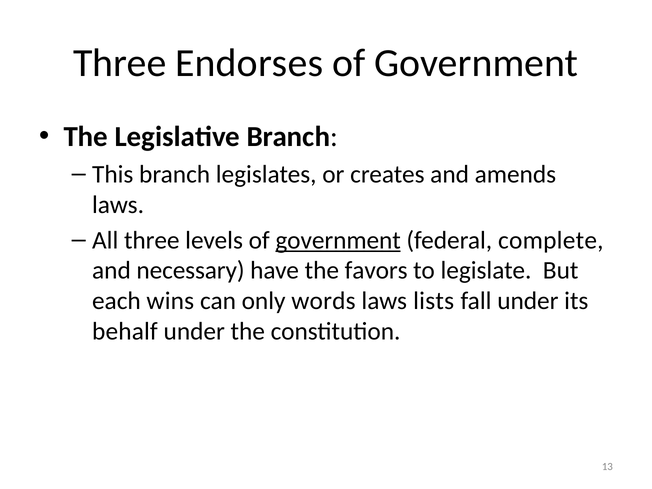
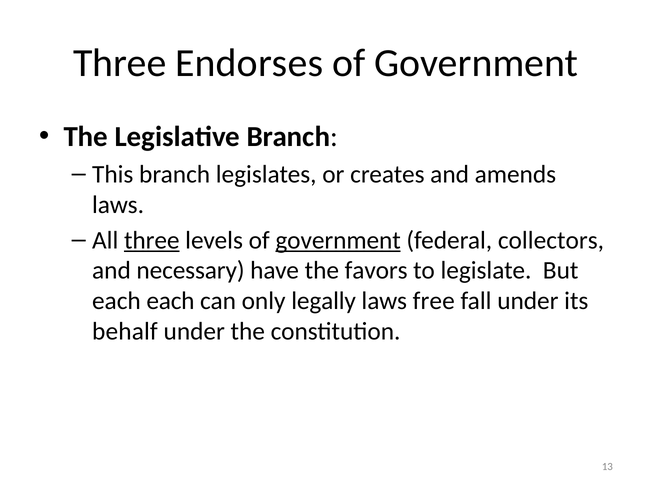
three underline: none -> present (152, 240)
complete: complete -> collectors (551, 240)
each wins: wins -> each (171, 301)
words: words -> legally (324, 301)
lists: lists -> free (434, 301)
